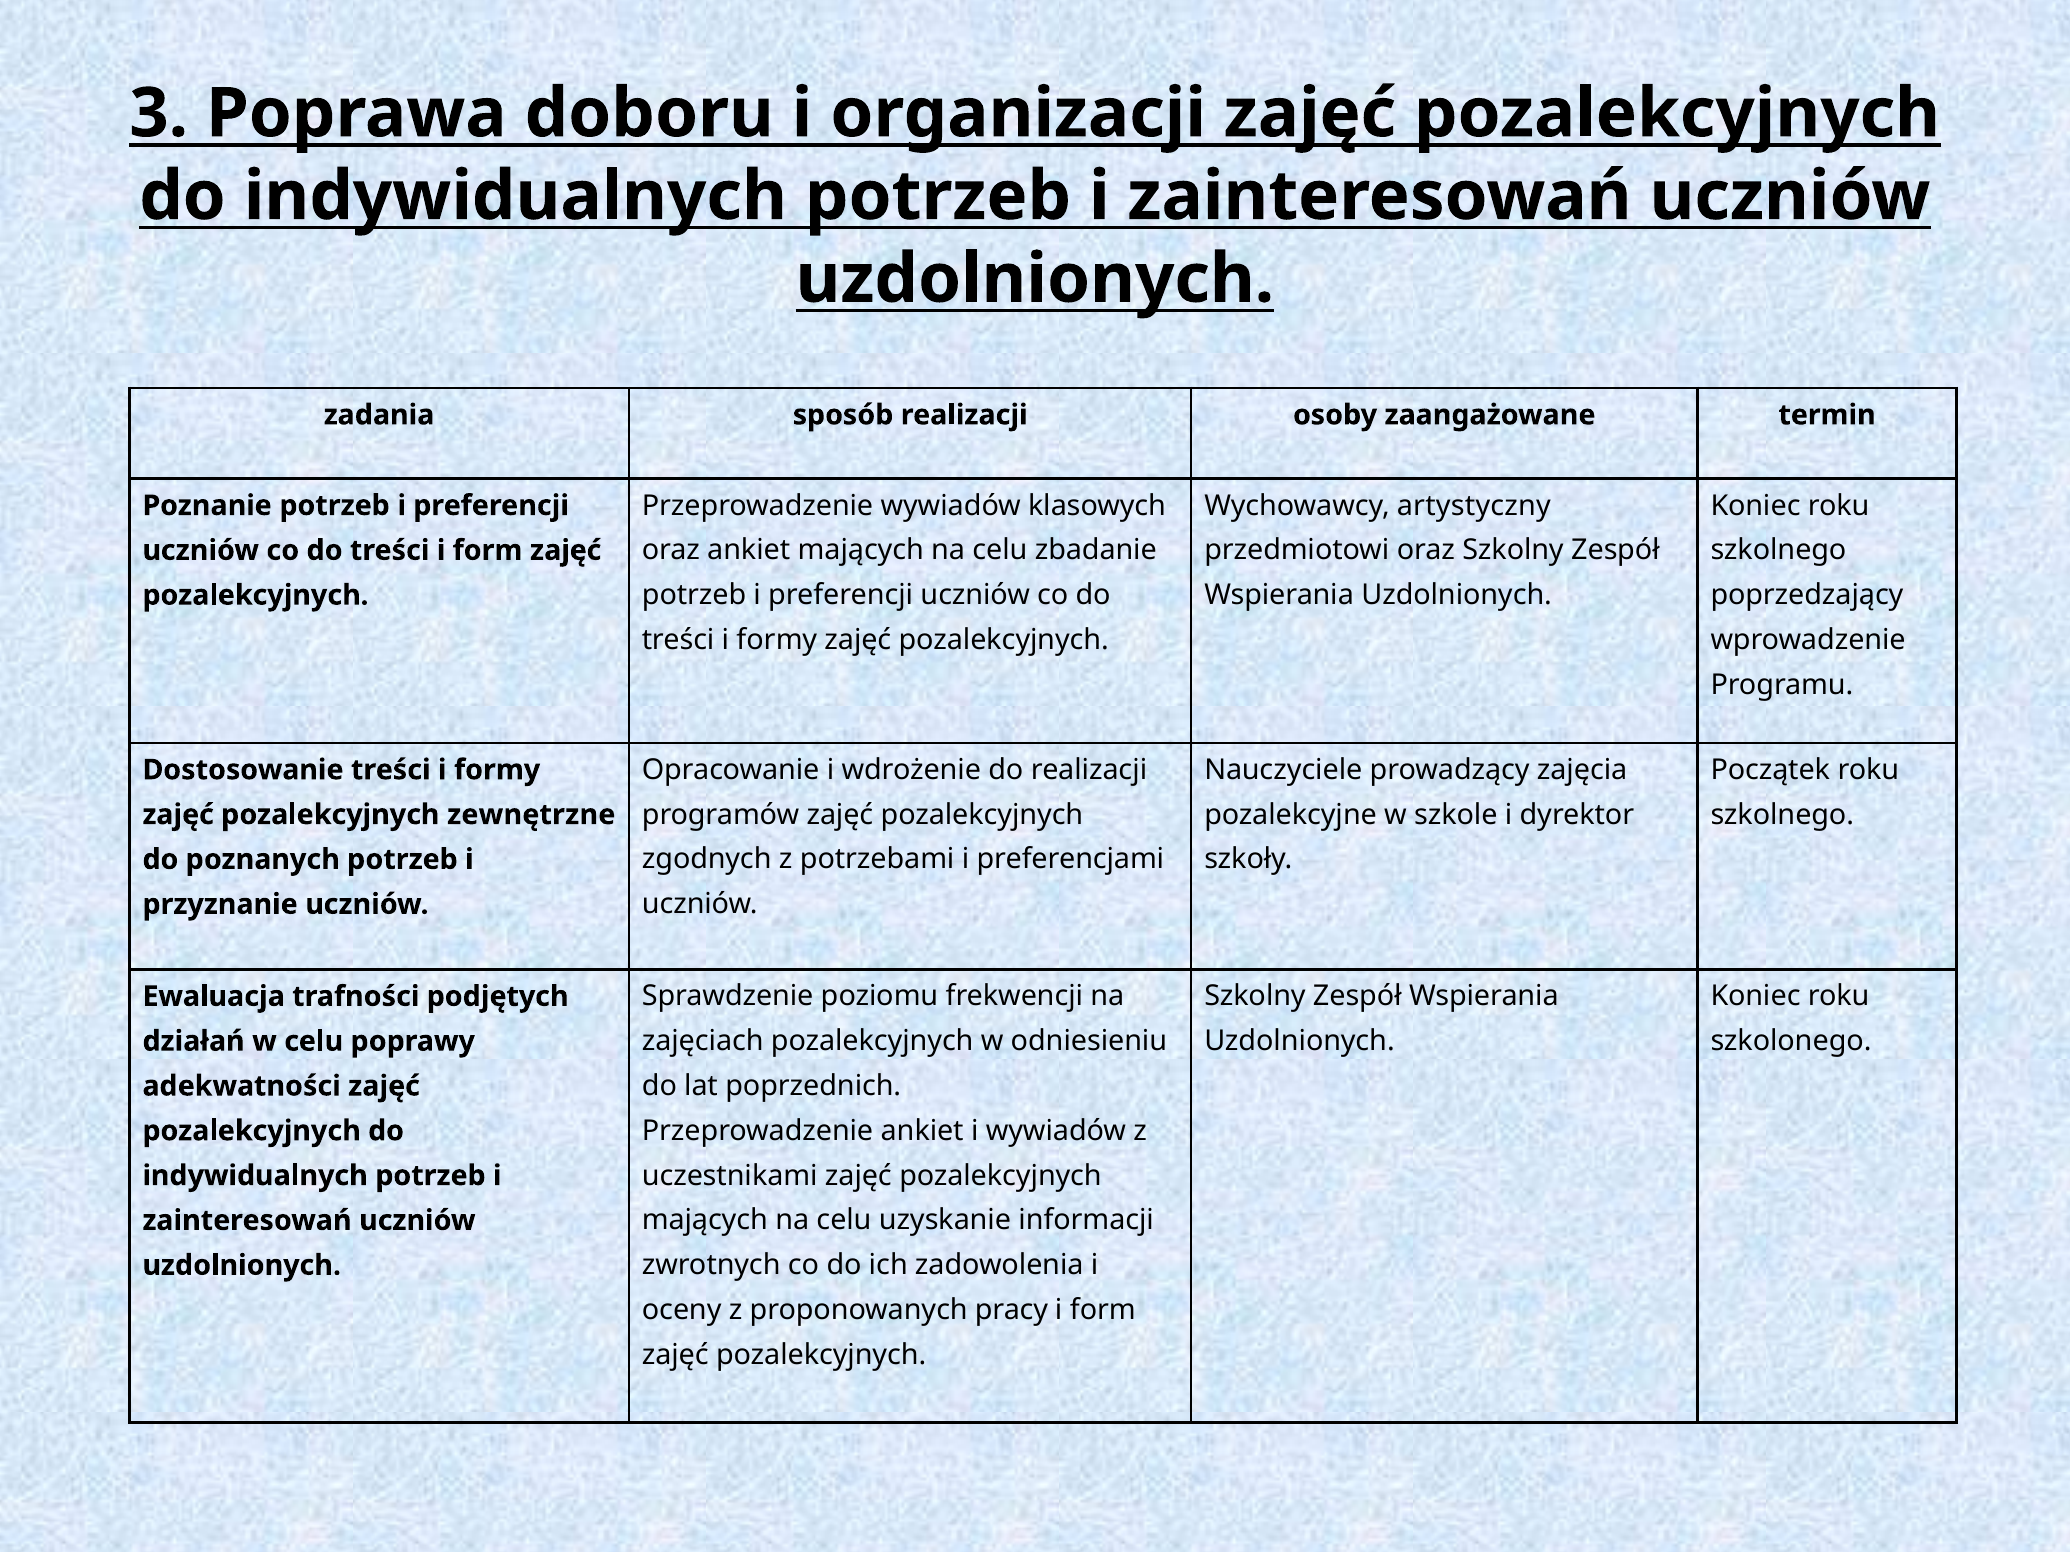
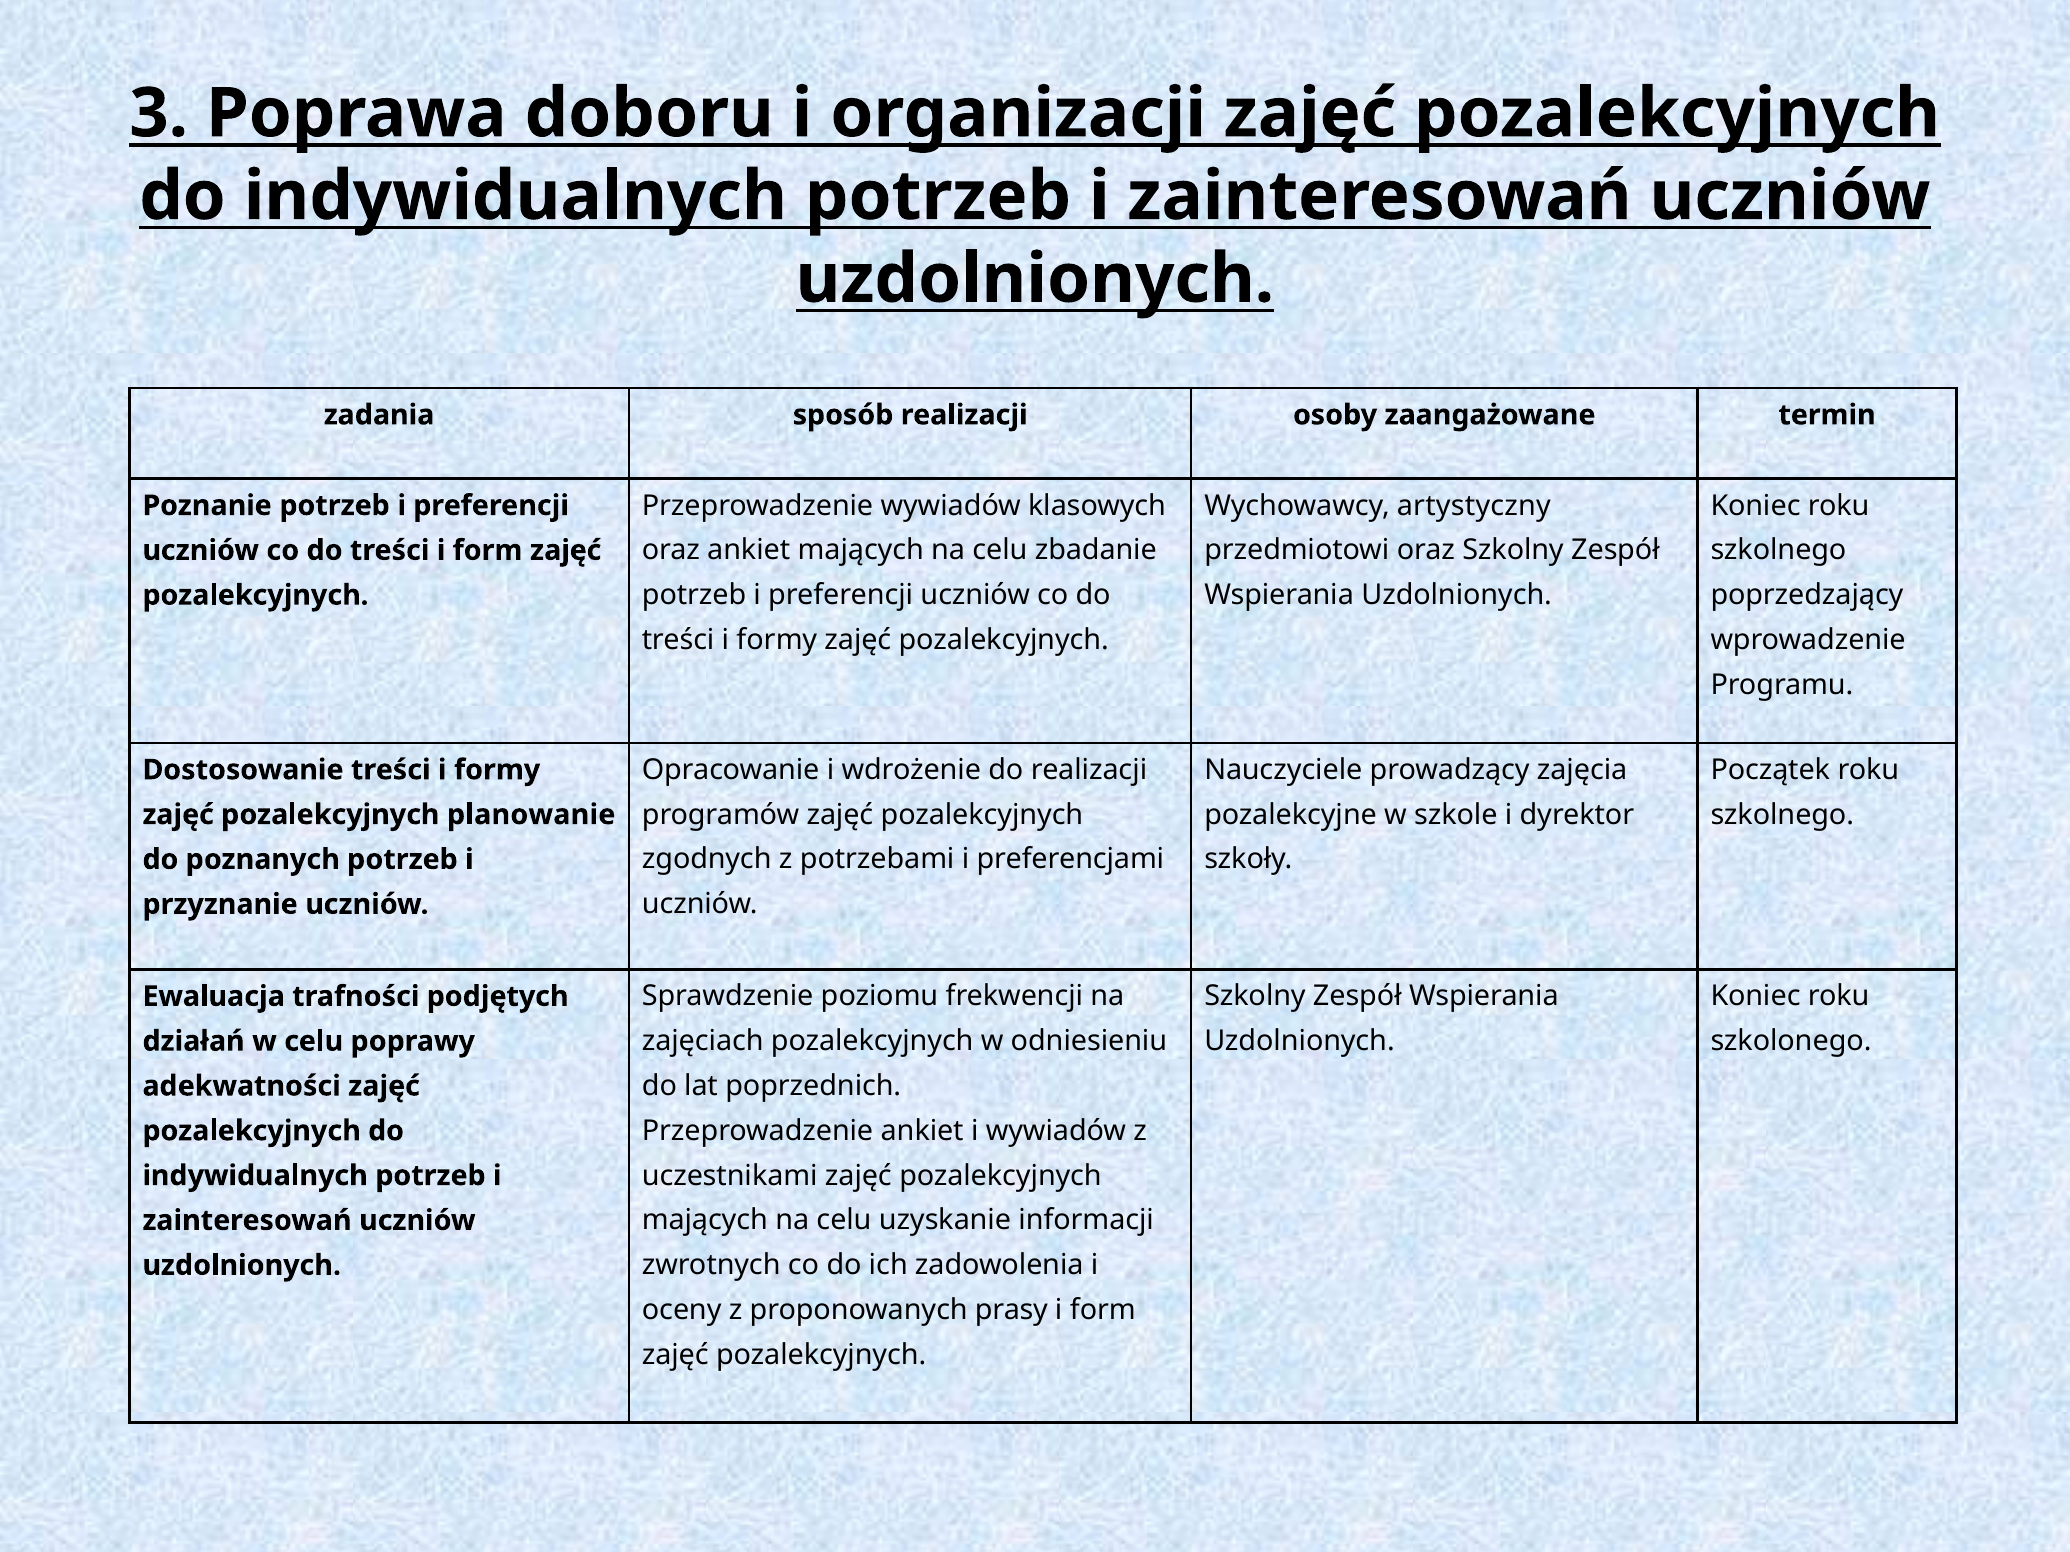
zewnętrzne: zewnętrzne -> planowanie (531, 815)
pracy: pracy -> prasy (1011, 1310)
